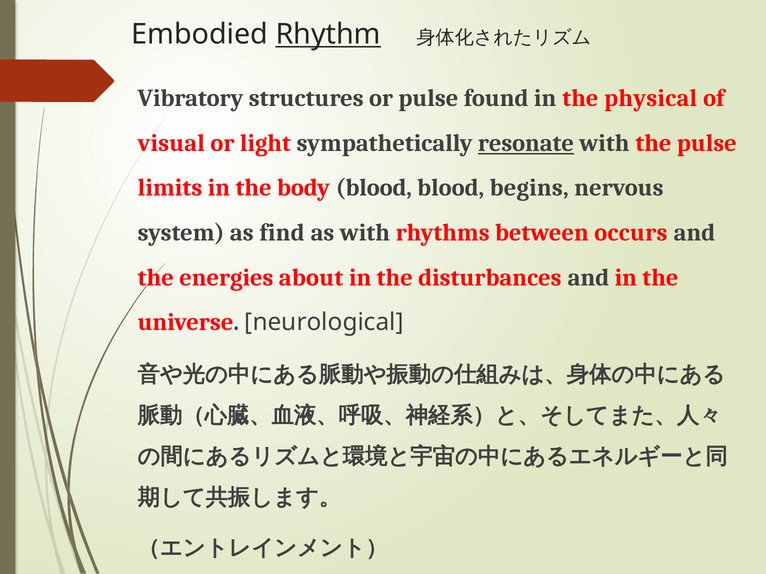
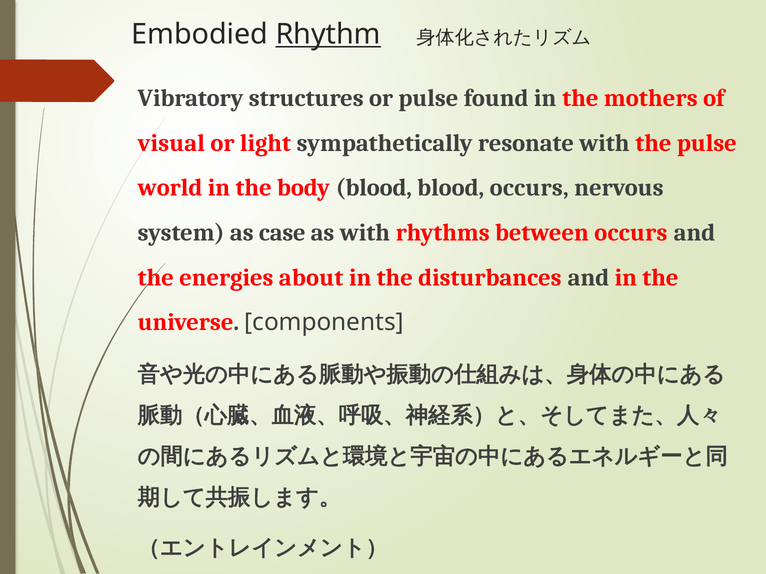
physical: physical -> mothers (651, 98)
resonate underline: present -> none (526, 143)
limits: limits -> world (170, 188)
blood begins: begins -> occurs (529, 188)
find: find -> case (282, 233)
neurological: neurological -> components (324, 323)
